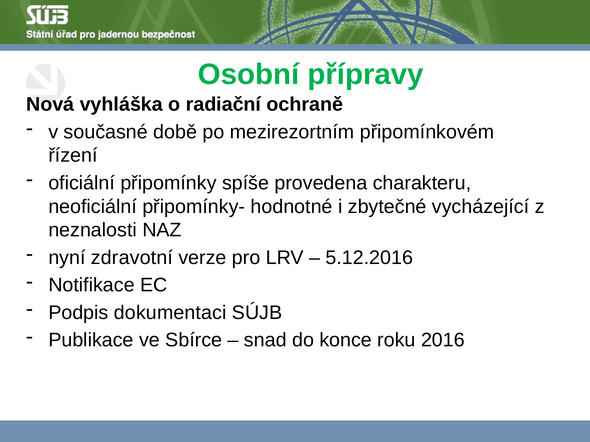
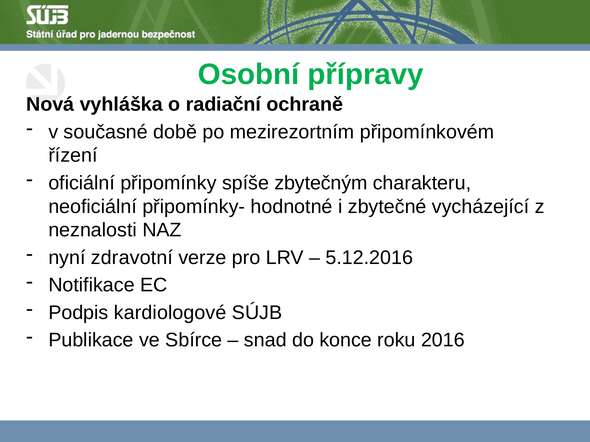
provedena: provedena -> zbytečným (321, 183)
dokumentaci: dokumentaci -> kardiologové (170, 313)
